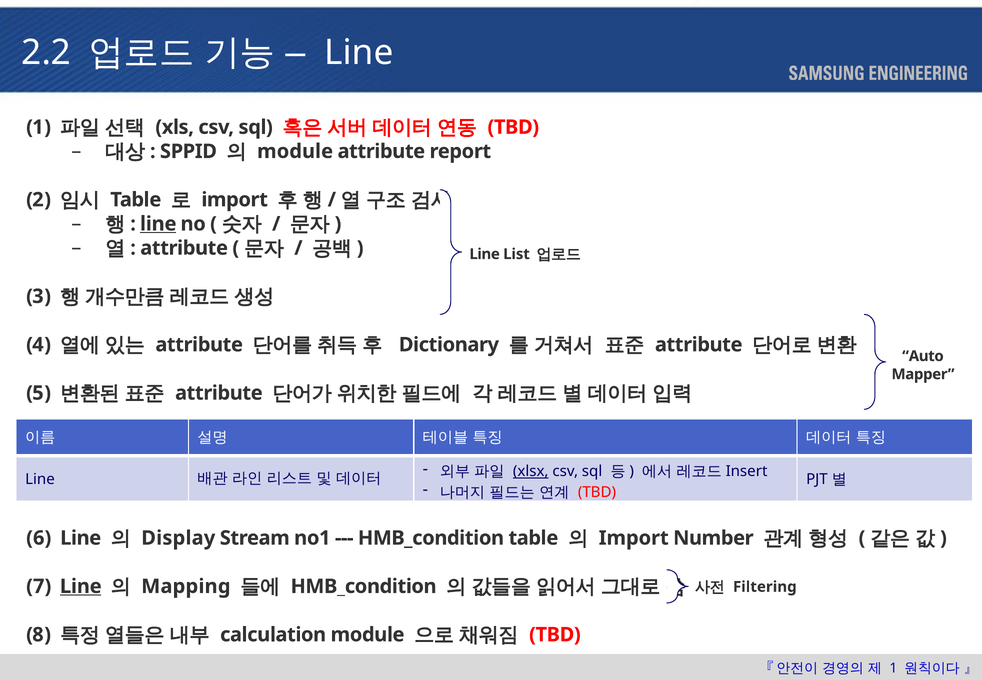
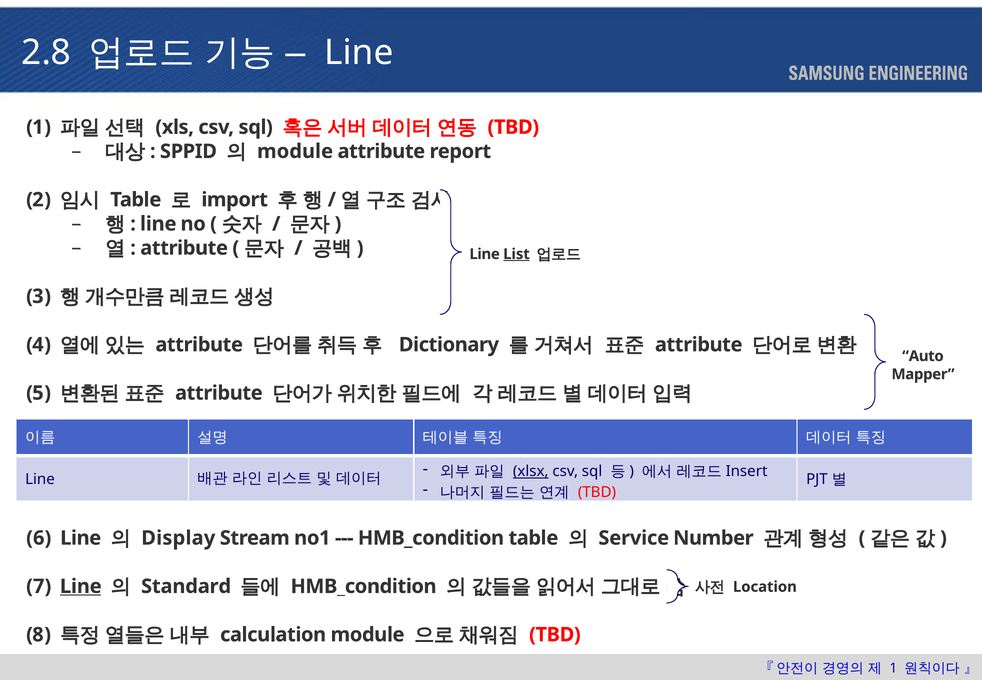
2.2: 2.2 -> 2.8 (46, 53)
line underline: present -> none (158, 224)
List underline: none -> present (517, 254)
Import: Import -> Service (634, 538)
Filtering: Filtering -> Location (765, 587)
Mapping: Mapping -> Standard (186, 586)
